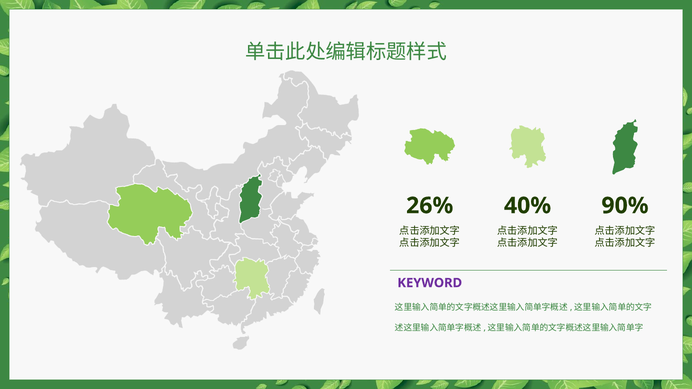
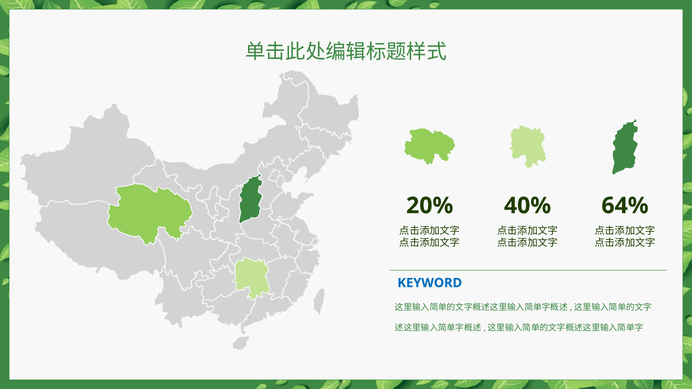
26%: 26% -> 20% (430, 206)
90%: 90% -> 64% (625, 206)
KEYWORD colour: purple -> blue (430, 283)
